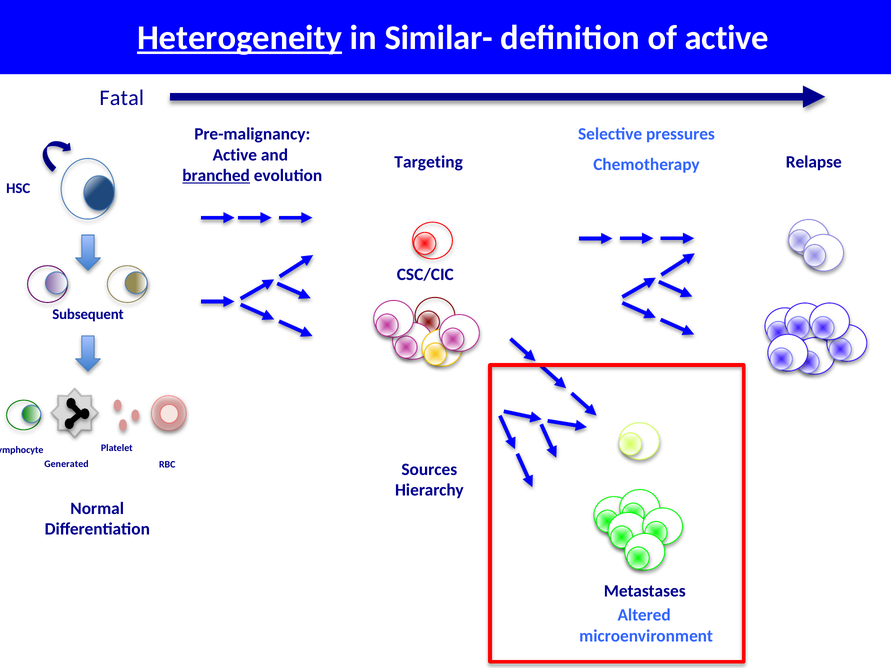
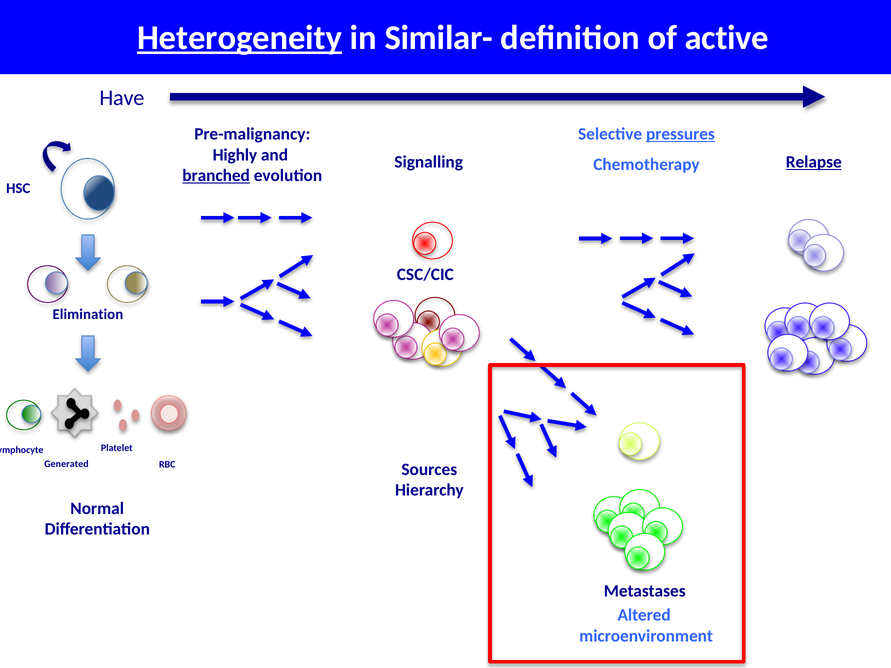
Fatal: Fatal -> Have (122, 98)
pressures underline: none -> present (680, 134)
Active: Active -> Highly (235, 155)
Relapse underline: none -> present (814, 162)
Targeting: Targeting -> Signalling (429, 162)
Subsequent: Subsequent -> Elimination (88, 314)
